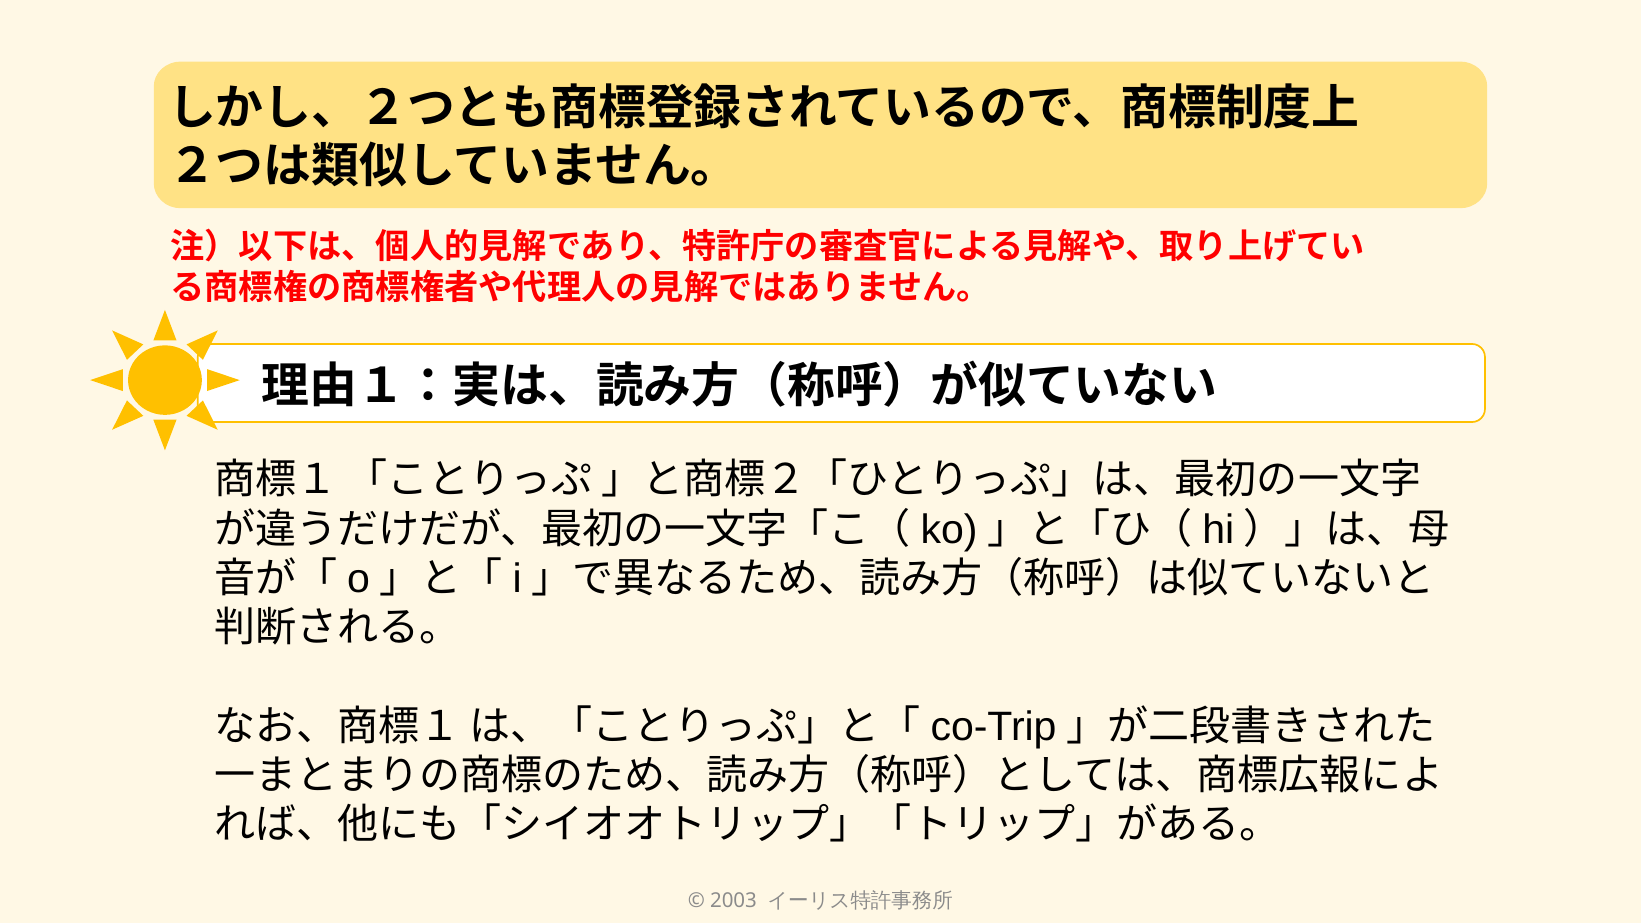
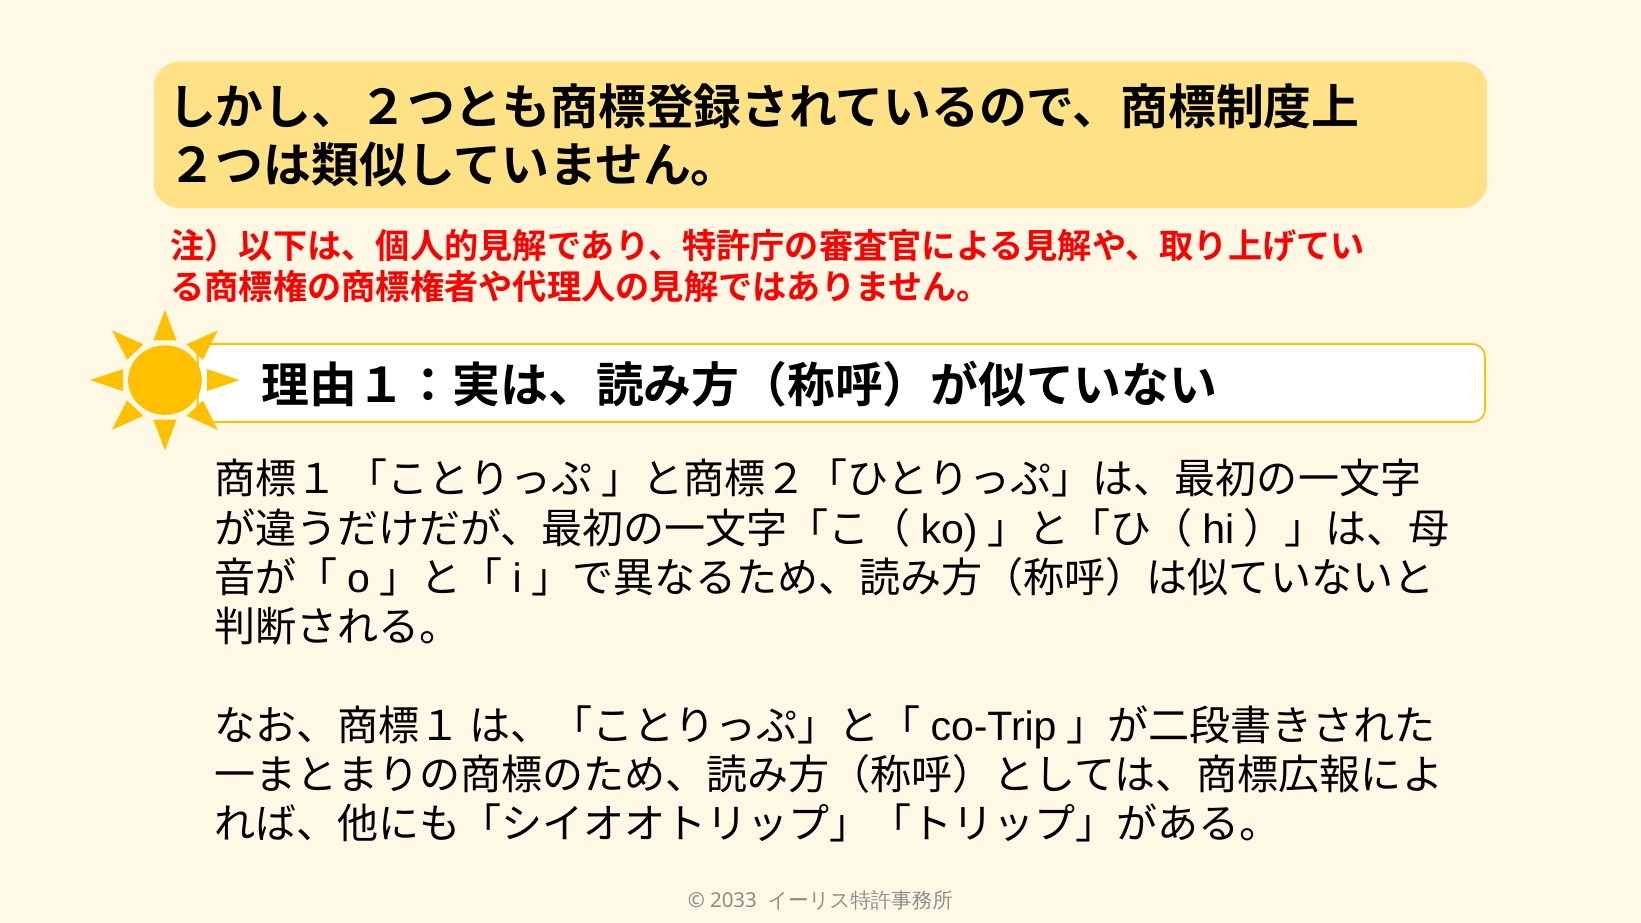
2003: 2003 -> 2033 (733, 901)
